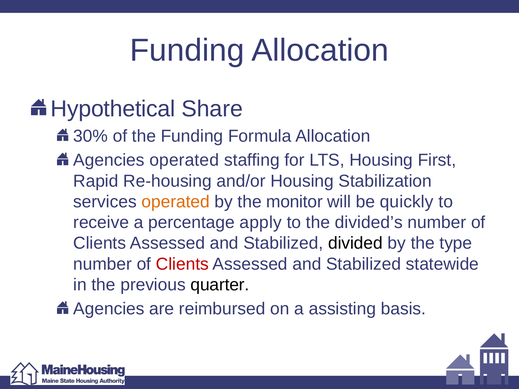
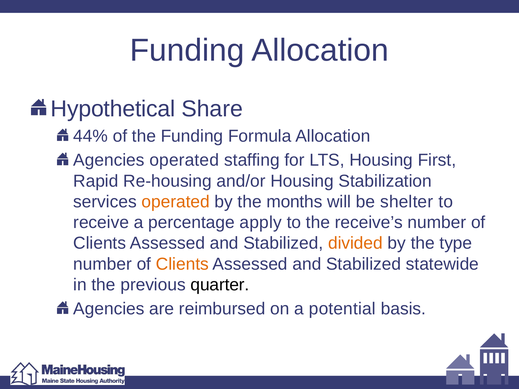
30%: 30% -> 44% (91, 136)
monitor: monitor -> months (294, 202)
quickly: quickly -> shelter (407, 202)
divided’s: divided’s -> receive’s (369, 223)
divided colour: black -> orange (355, 243)
Clients colour: red -> orange (182, 264)
assisting: assisting -> potential (342, 309)
